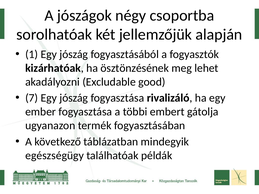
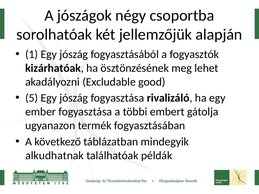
7: 7 -> 5 (32, 98)
egészségügy: egészségügy -> alkudhatnak (55, 156)
